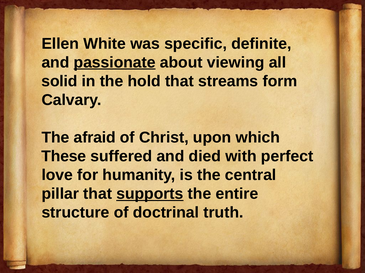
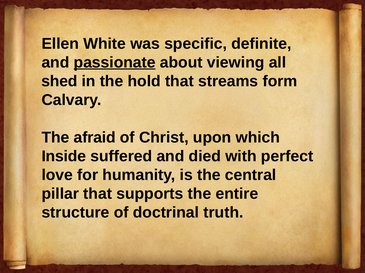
solid: solid -> shed (59, 81)
These: These -> Inside (64, 157)
supports underline: present -> none (150, 194)
